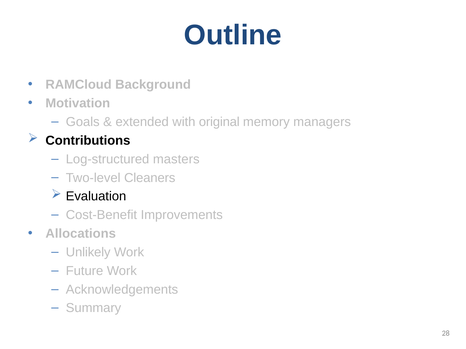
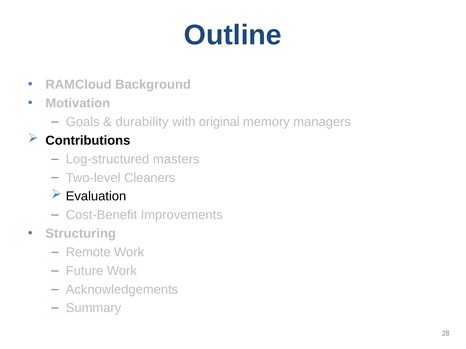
extended: extended -> durability (142, 122)
Allocations: Allocations -> Structuring (81, 234)
Unlikely: Unlikely -> Remote (88, 253)
